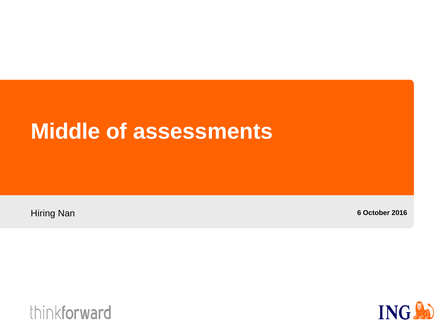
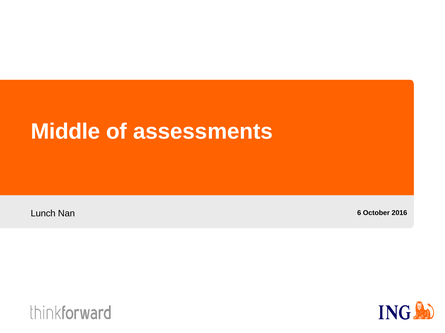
Hiring: Hiring -> Lunch (43, 214)
